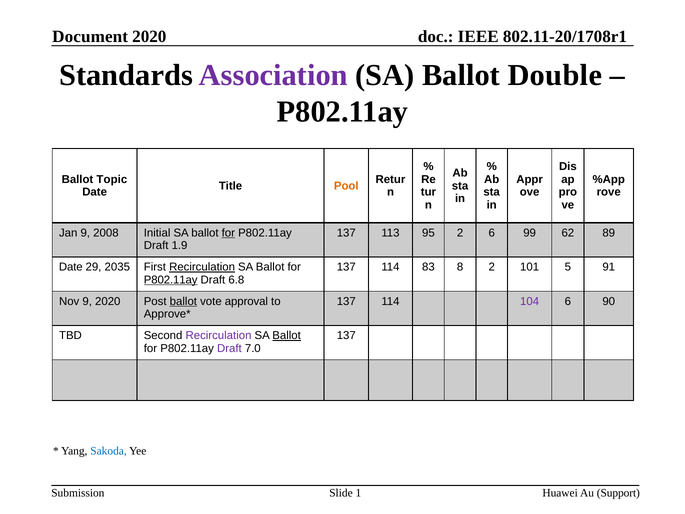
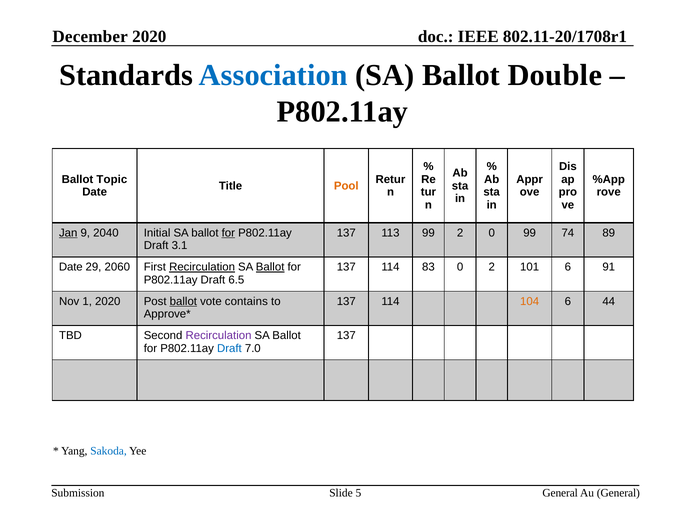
Document: Document -> December (90, 37)
Association colour: purple -> blue (273, 75)
Jan underline: none -> present (68, 233)
2008: 2008 -> 2040 (106, 233)
113 95: 95 -> 99 (428, 233)
2 6: 6 -> 0 (492, 233)
62: 62 -> 74 (568, 233)
1.9: 1.9 -> 3.1 (180, 245)
2035: 2035 -> 2060 (117, 267)
Ballot underline: none -> present (270, 267)
83 8: 8 -> 0 (460, 267)
101 5: 5 -> 6 (568, 267)
P802.11ay underline: present -> none (171, 280)
6.8: 6.8 -> 6.5 (236, 280)
Nov 9: 9 -> 1 (87, 301)
approval: approval -> contains (246, 301)
104 colour: purple -> orange (530, 301)
90: 90 -> 44 (609, 301)
Ballot underline: present -> none (287, 335)
Draft colour: purple -> blue (229, 348)
1: 1 -> 5 (358, 493)
Huawei: Huawei -> General (560, 493)
Au Support: Support -> General (618, 493)
